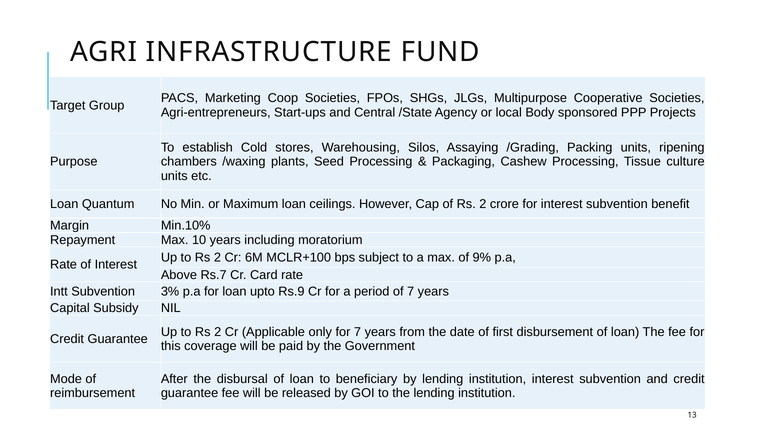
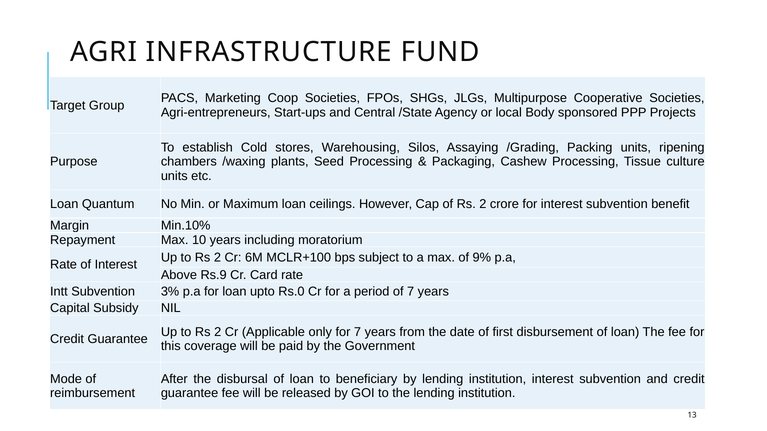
Rs.7: Rs.7 -> Rs.9 (214, 275)
Rs.9: Rs.9 -> Rs.0 (291, 292)
